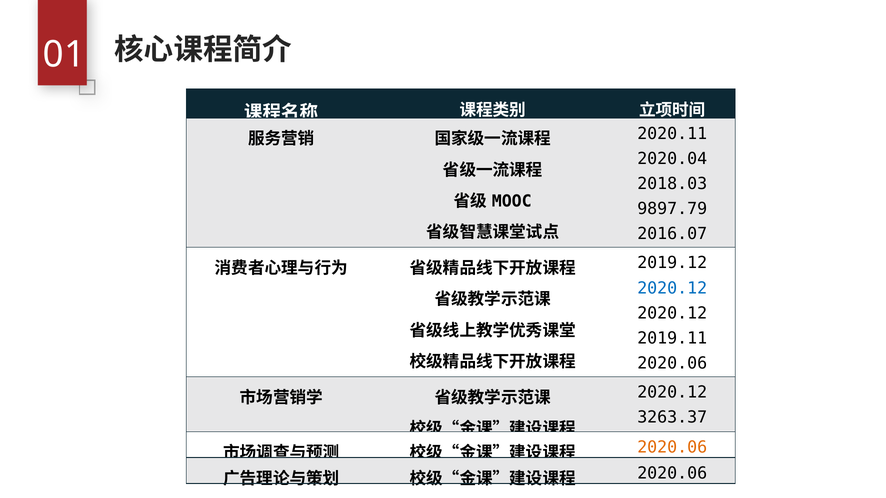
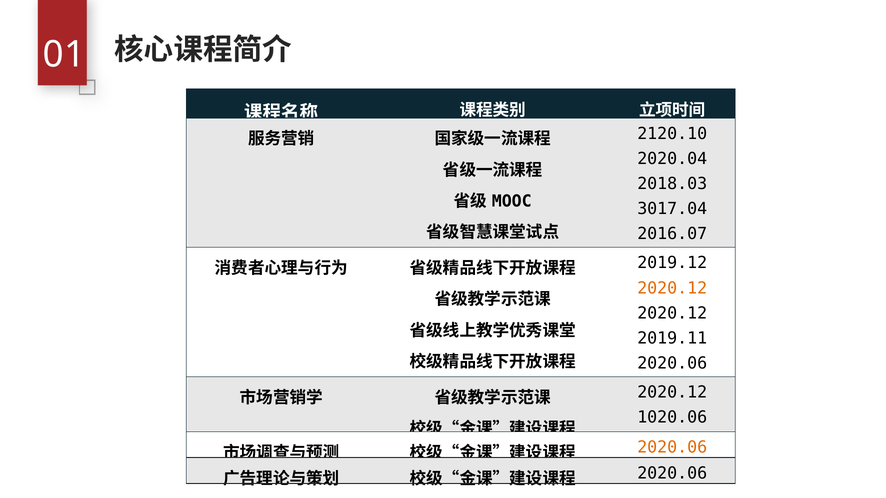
2020.11: 2020.11 -> 2120.10 (672, 134)
9897.79: 9897.79 -> 3017.04 (672, 209)
2020.12 colour: blue -> orange (672, 288)
3263.37: 3263.37 -> 1020.06 (672, 418)
